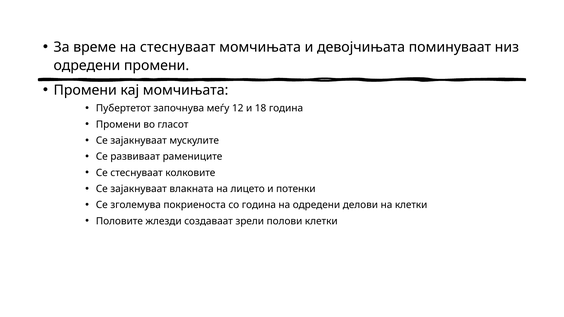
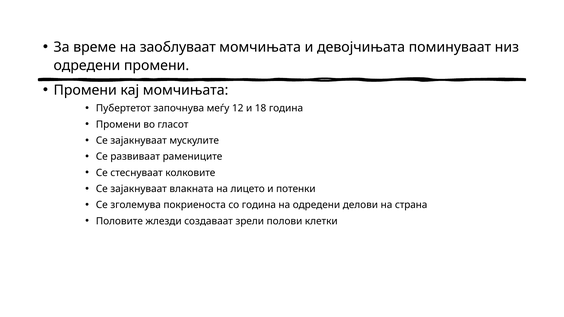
на стеснуваат: стеснуваат -> заоблуваат (178, 47)
на клетки: клетки -> страна (411, 205)
